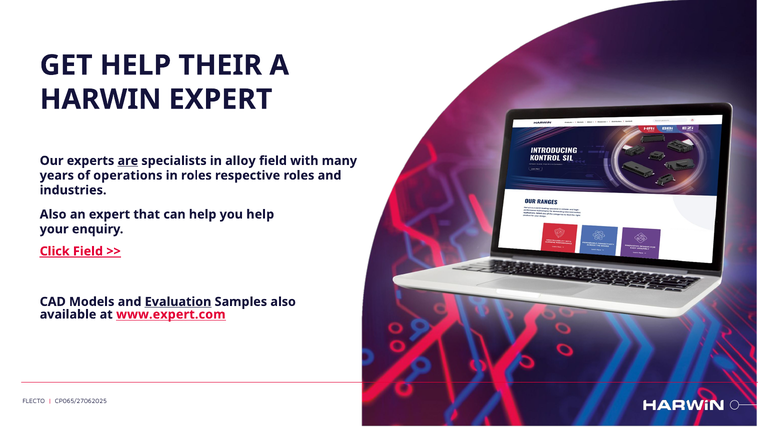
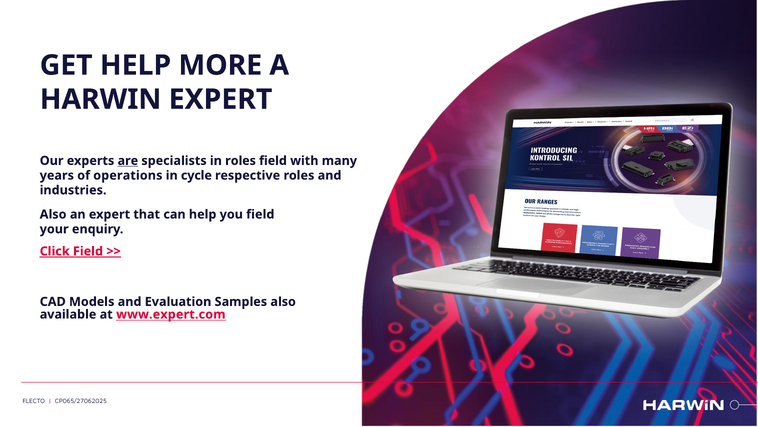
THEIR: THEIR -> MORE (220, 65)
in alloy: alloy -> roles (241, 161)
in roles: roles -> cycle (196, 176)
you help: help -> field (260, 215)
Evaluation underline: present -> none (178, 302)
